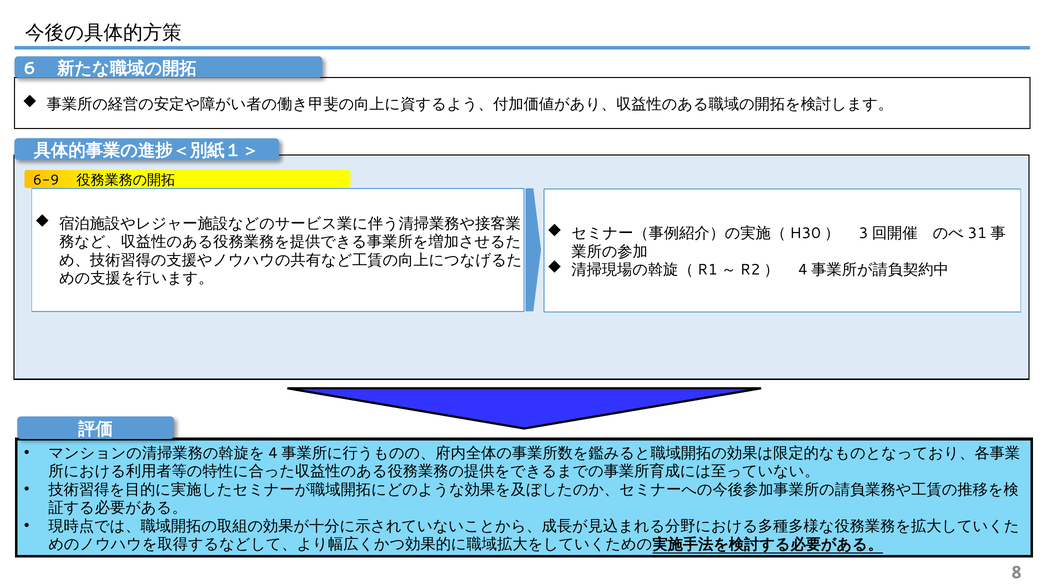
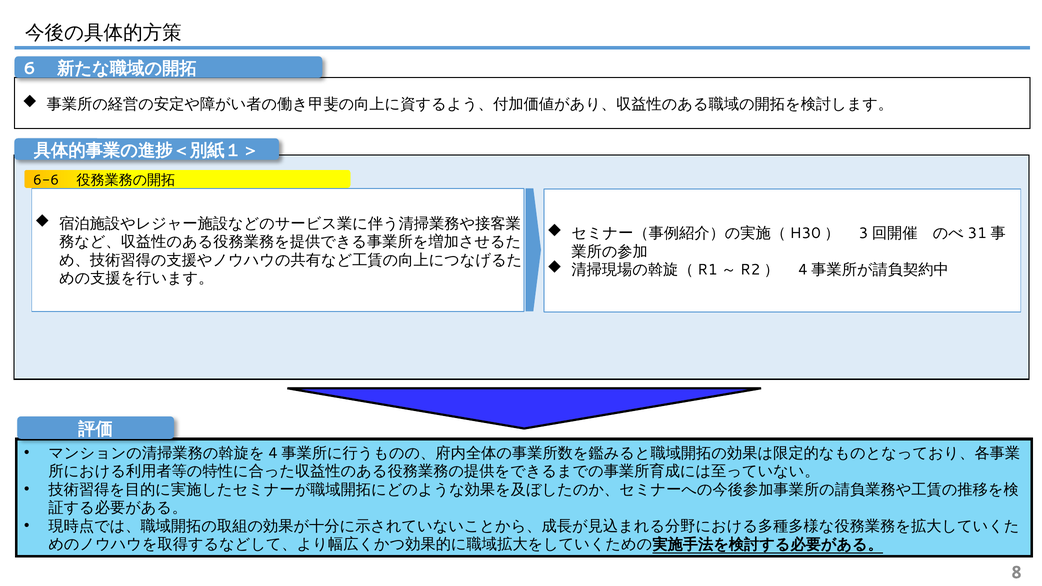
6-9: 6-9 -> 6-6 (46, 180)
